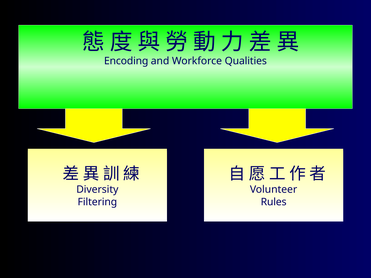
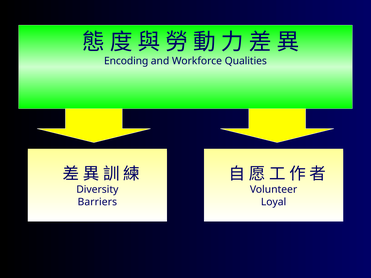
Filtering: Filtering -> Barriers (97, 202)
Rules: Rules -> Loyal (274, 202)
